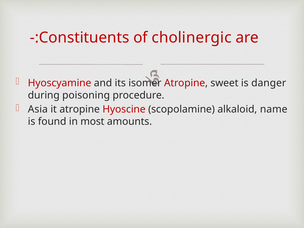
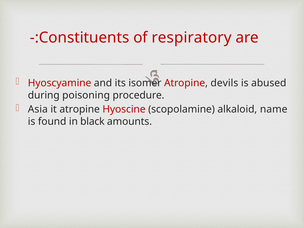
cholinergic: cholinergic -> respiratory (192, 38)
sweet: sweet -> devils (224, 83)
danger: danger -> abused (269, 83)
most: most -> black (92, 122)
